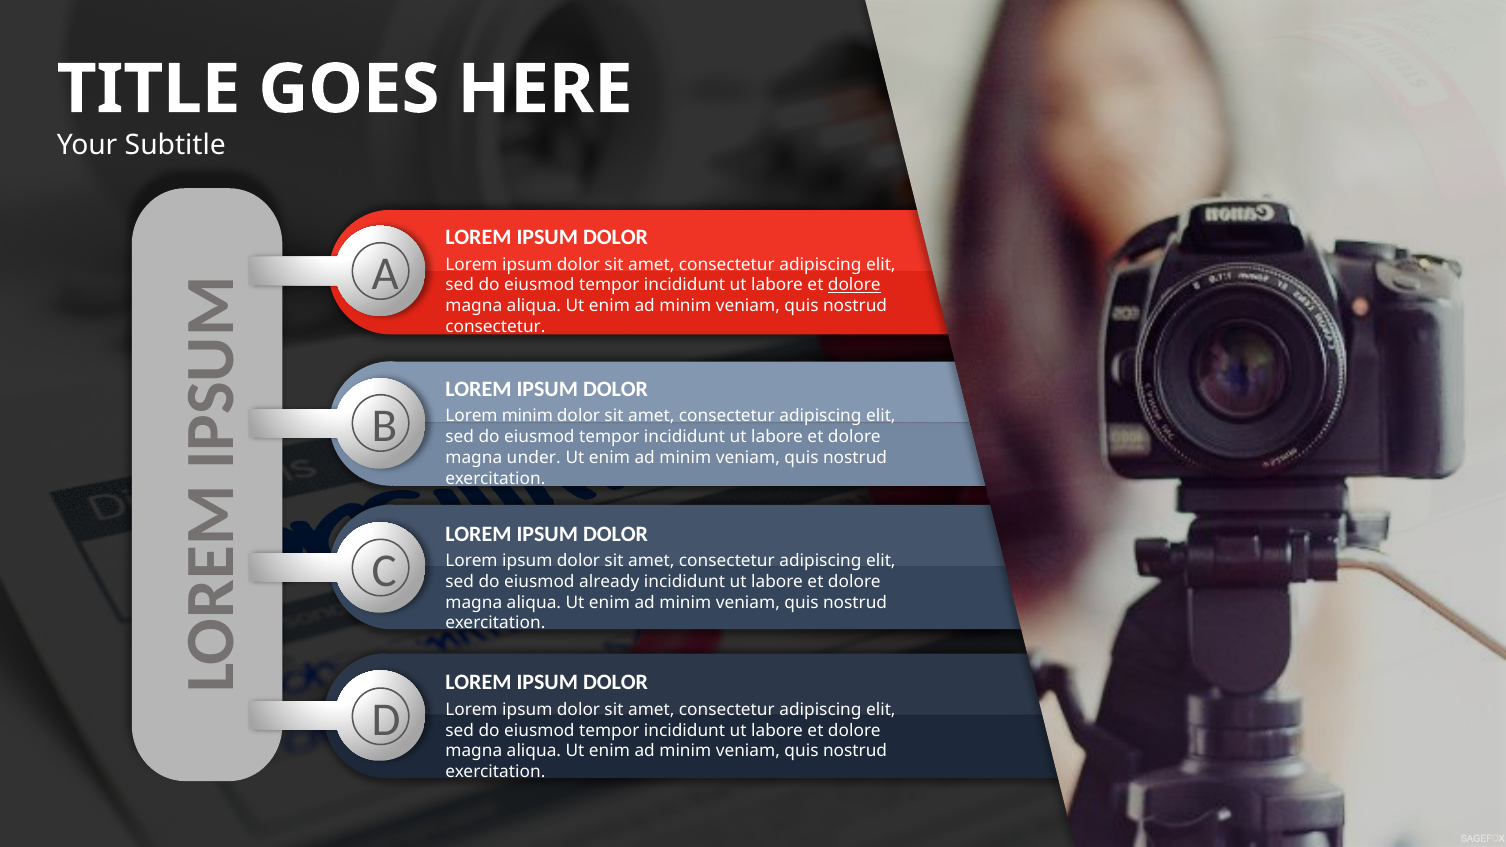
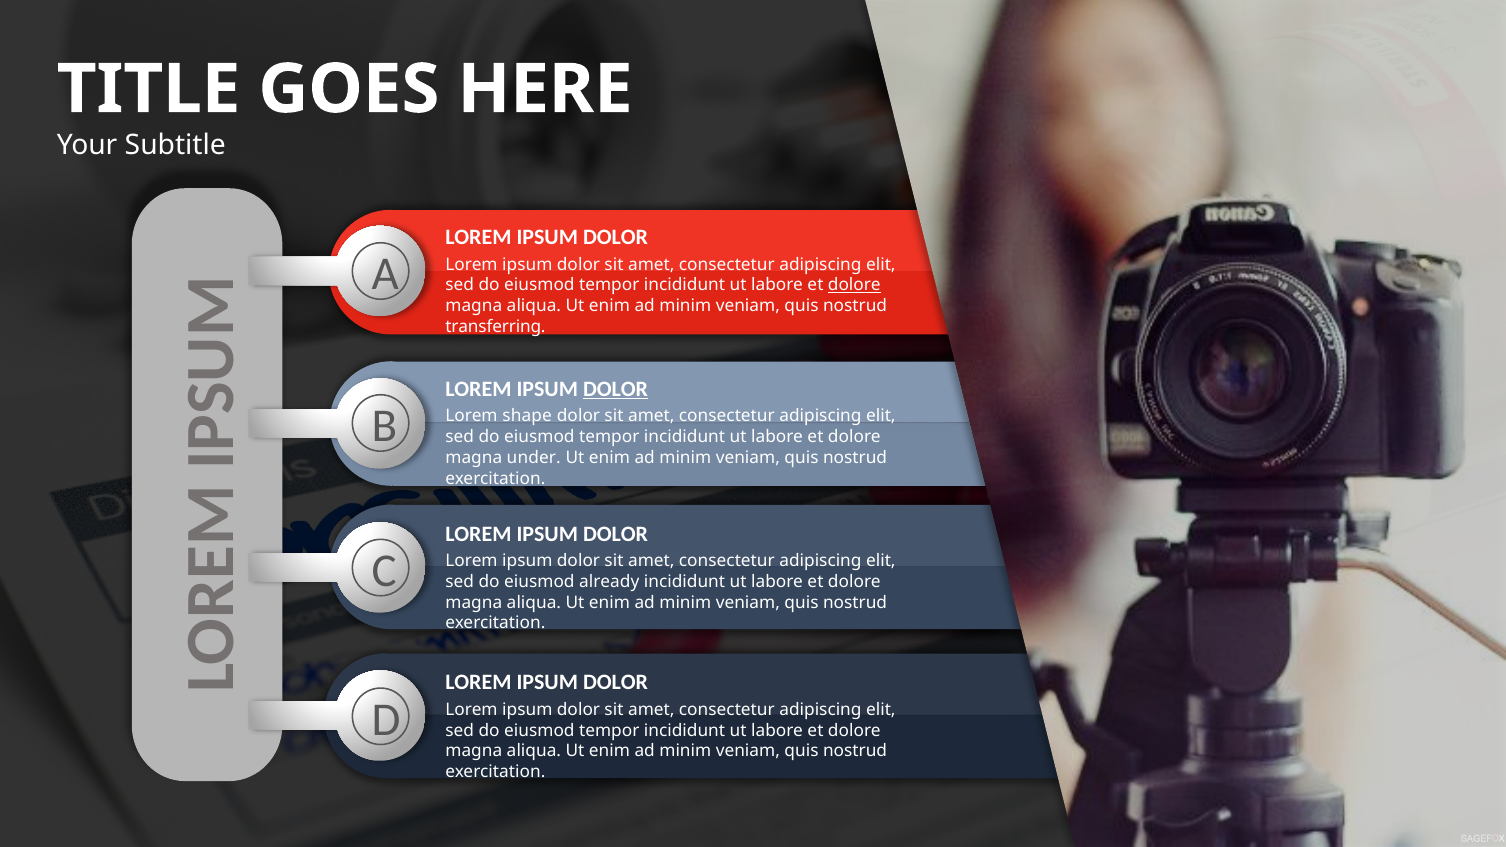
consectetur: consectetur -> transferring (496, 327)
DOLOR underline: none -> present (616, 389)
Lorem minim: minim -> shape (527, 416)
